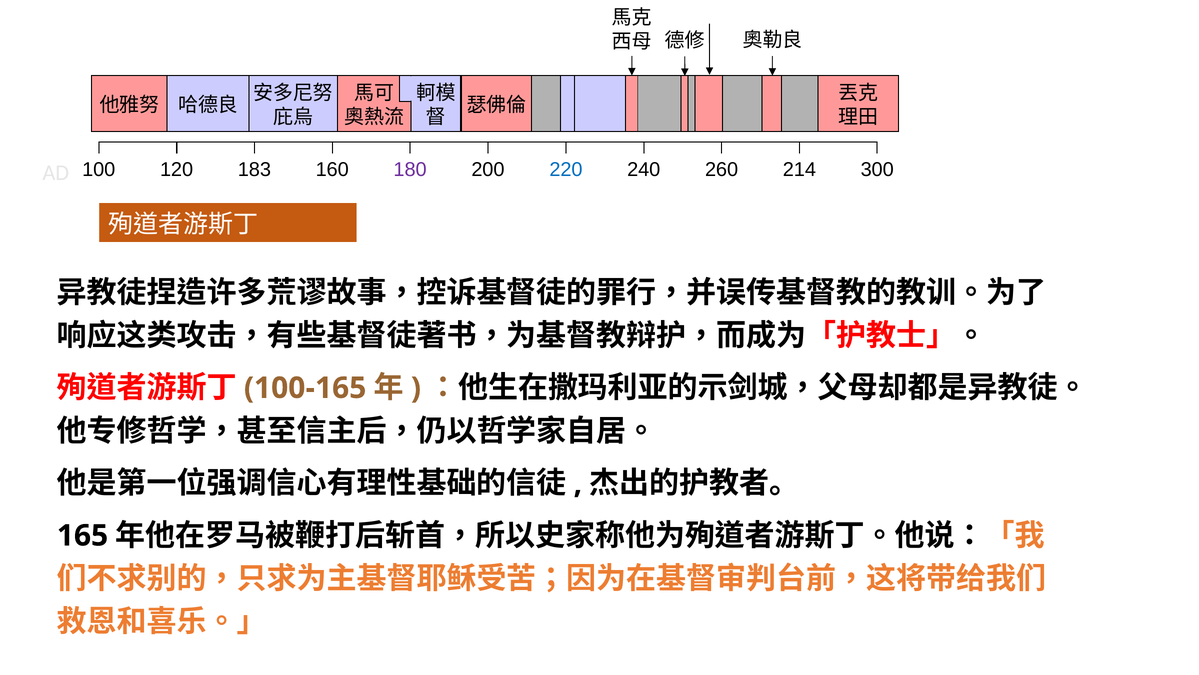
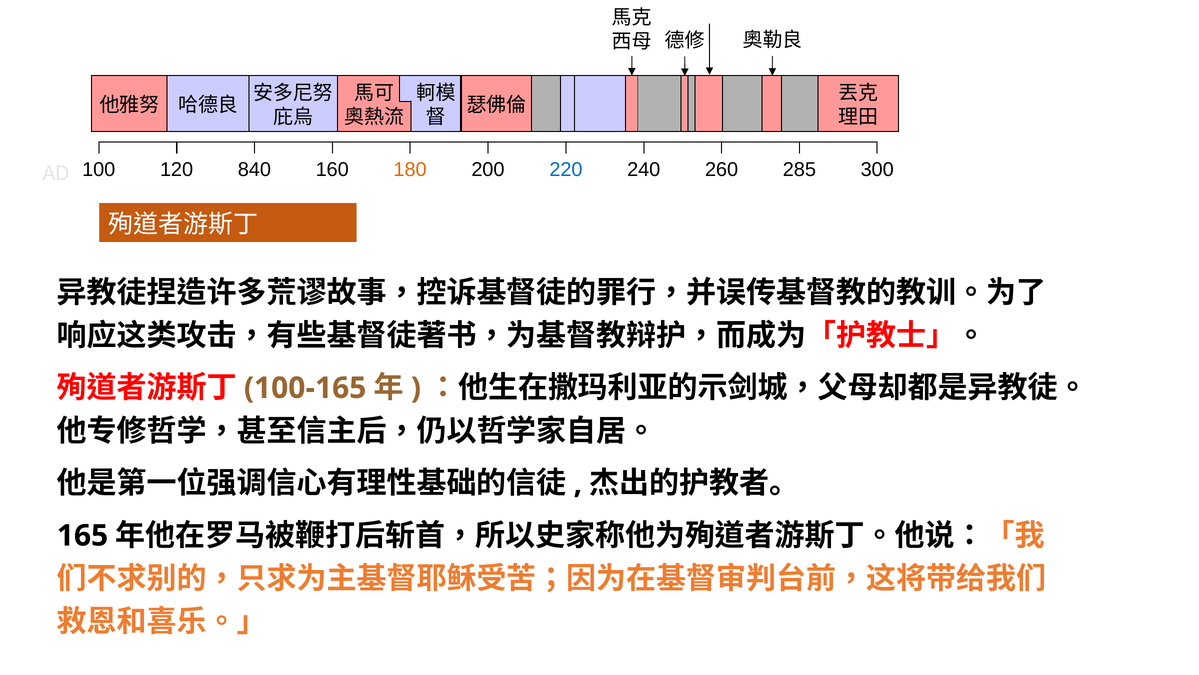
183: 183 -> 840 (254, 170)
180 colour: purple -> orange (410, 170)
214: 214 -> 285 (799, 170)
